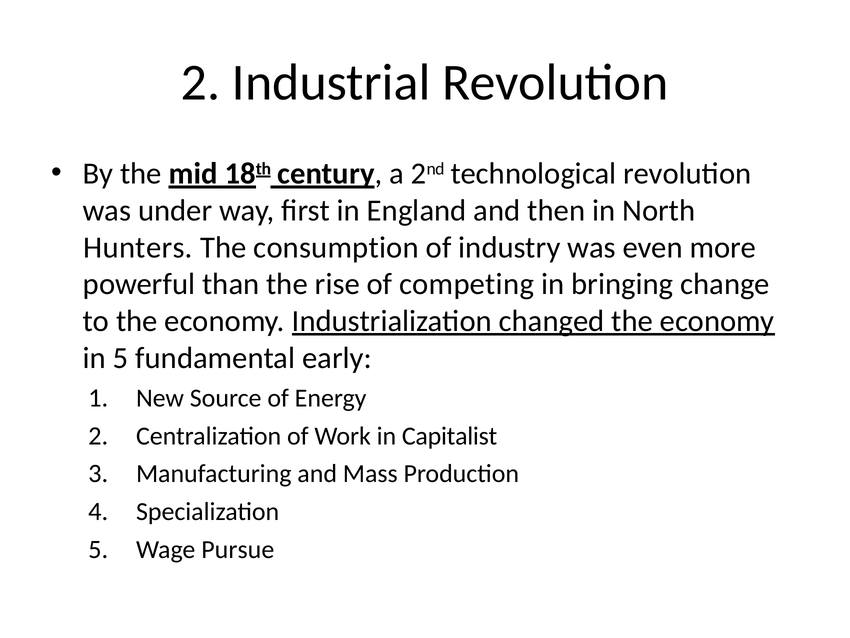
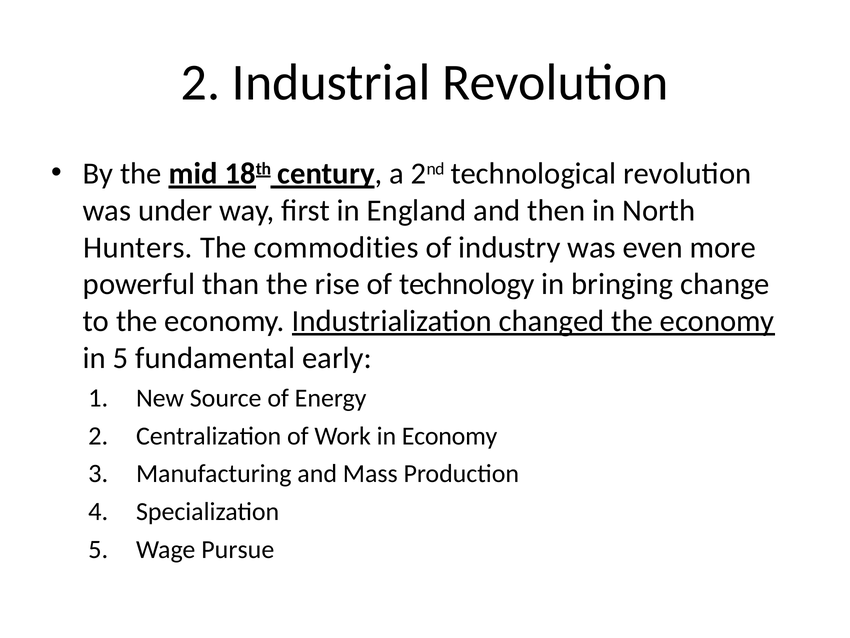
consumption: consumption -> commodities (336, 247)
competing: competing -> technology (467, 284)
in Capitalist: Capitalist -> Economy (450, 436)
